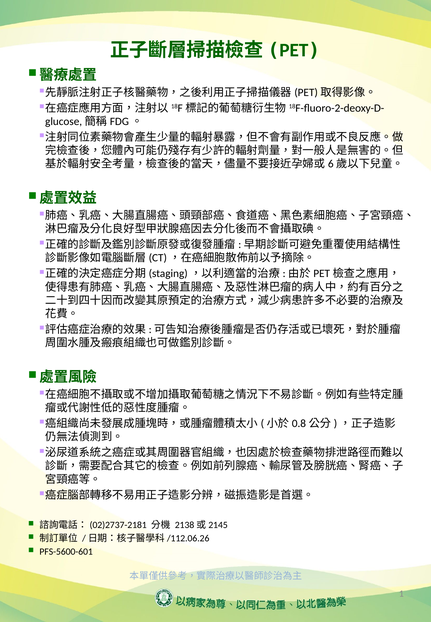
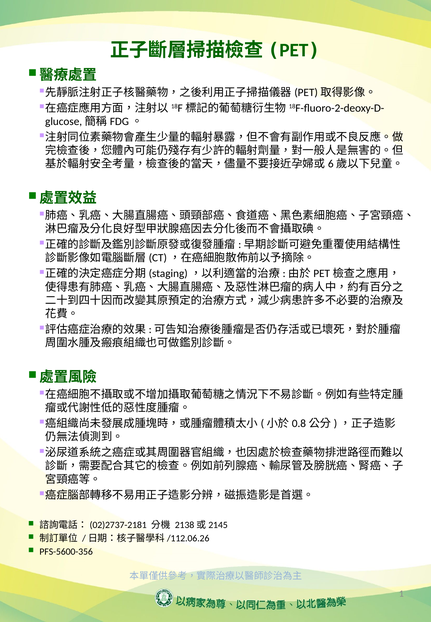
PFS-5600-601: PFS-5600-601 -> PFS-5600-356 (66, 552)
